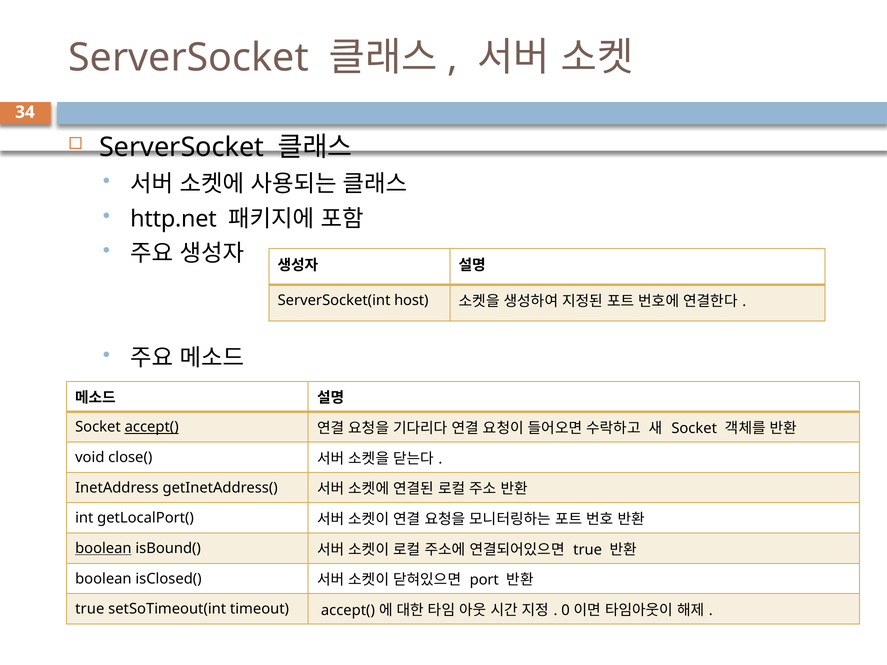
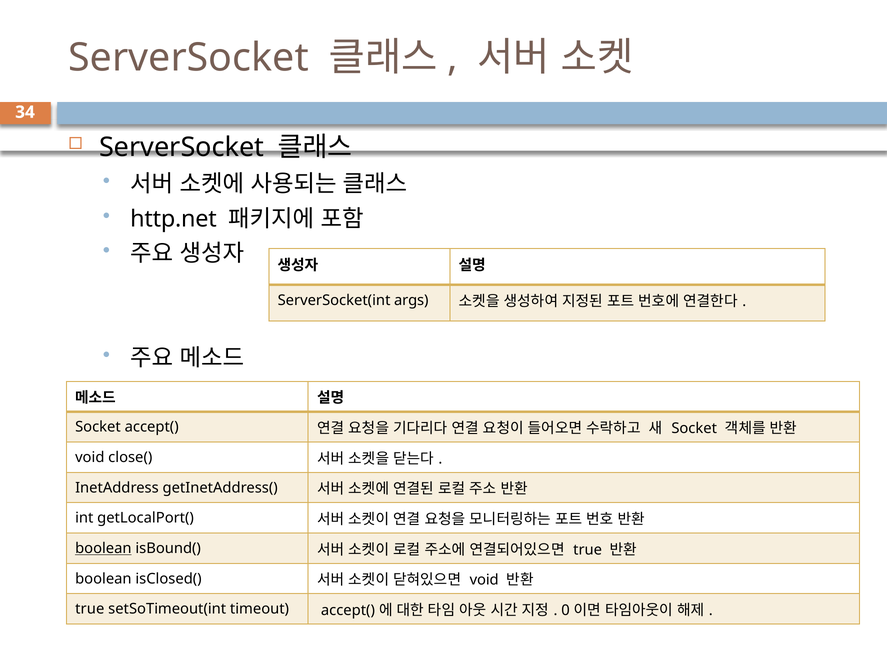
host: host -> args (411, 300)
accept( underline: present -> none (152, 427)
port: port -> void (484, 580)
